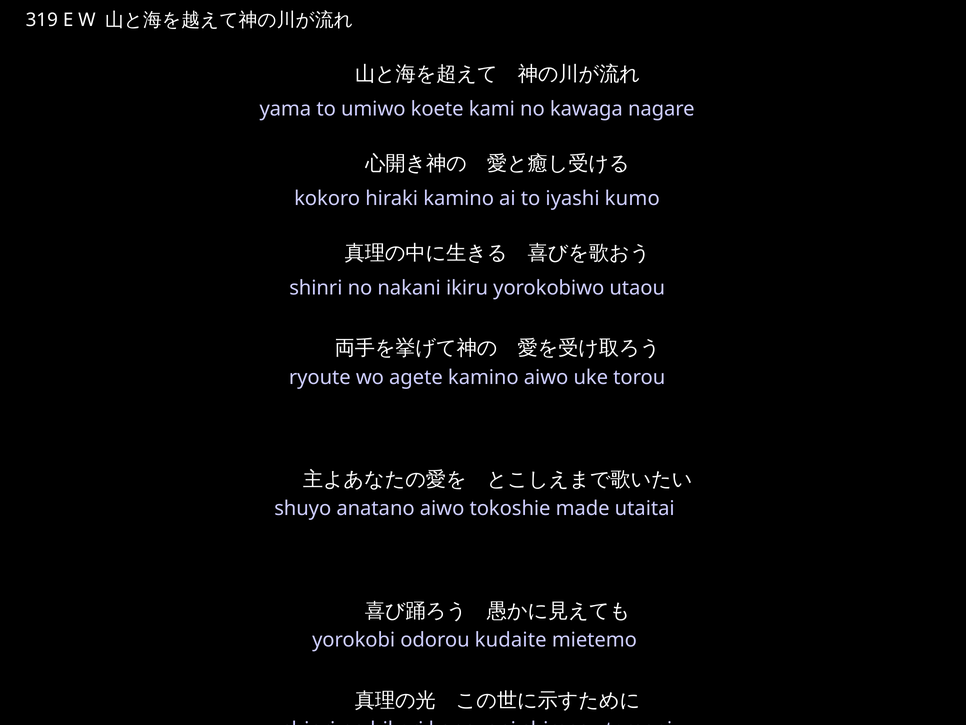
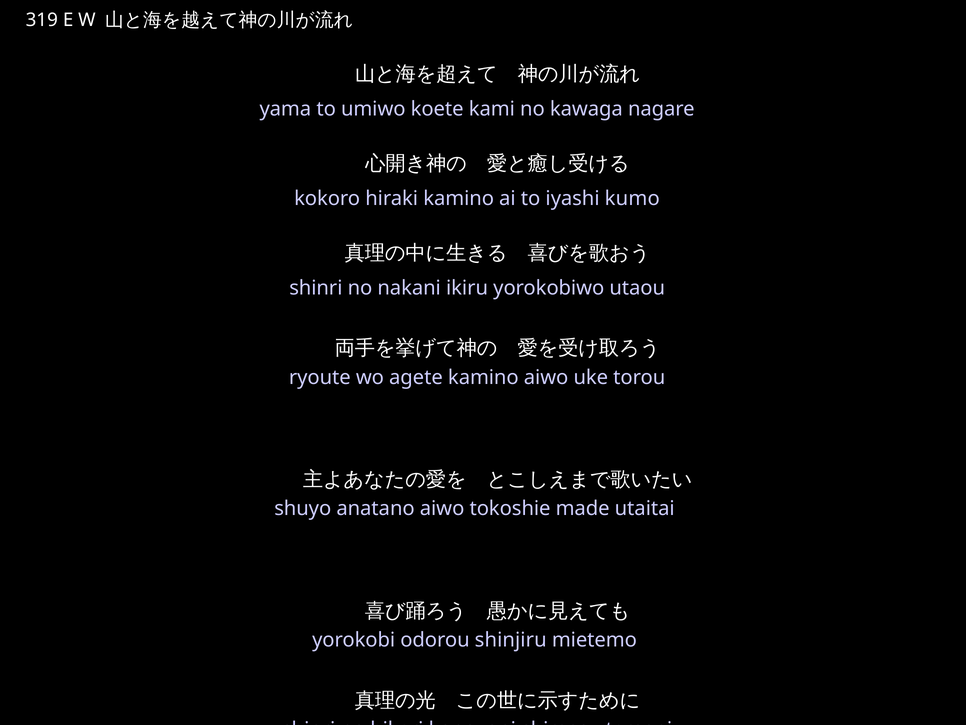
kudaite: kudaite -> shinjiru (511, 640)
